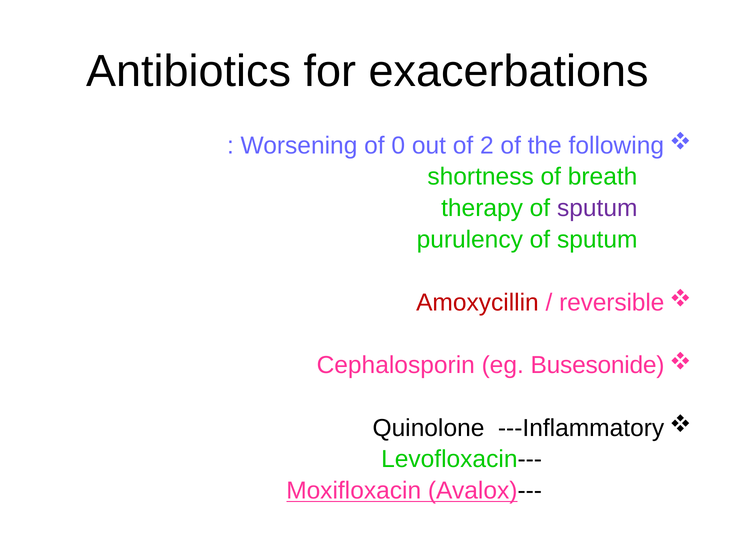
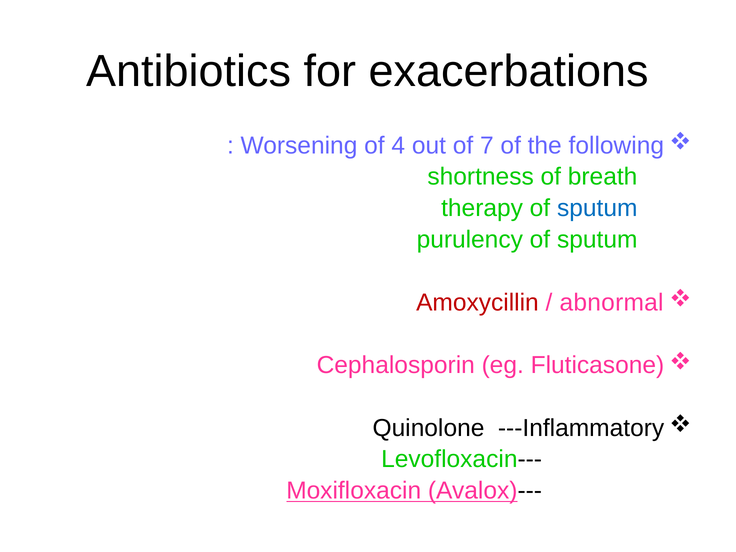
0: 0 -> 4 (398, 146)
2: 2 -> 7 (487, 146)
sputum colour: purple -> blue (597, 208)
reversible: reversible -> abnormal (612, 302)
Busesonide: Busesonide -> Fluticasone (597, 365)
